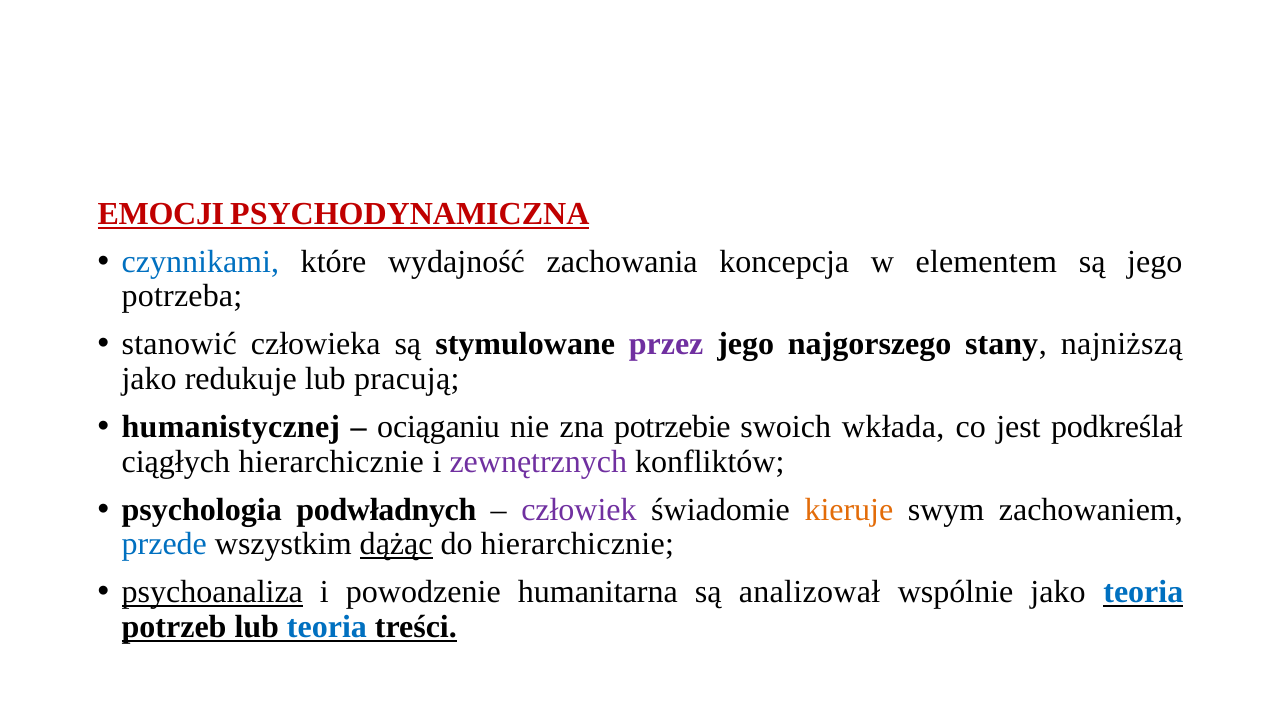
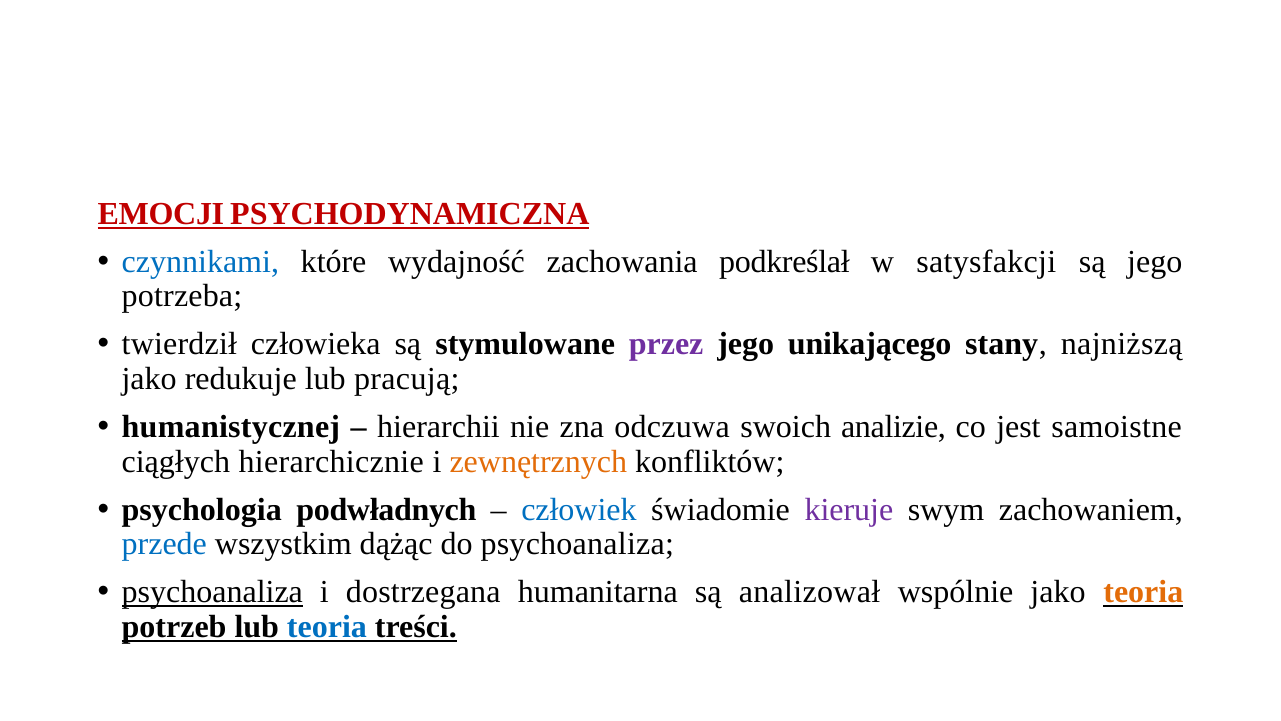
koncepcja: koncepcja -> podkreślał (784, 262)
elementem: elementem -> satysfakcji (986, 262)
stanowić: stanowić -> twierdził (179, 344)
najgorszego: najgorszego -> unikającego (870, 344)
ociąganiu: ociąganiu -> hierarchii (439, 427)
potrzebie: potrzebie -> odczuwa (672, 427)
wkłada: wkłada -> analizie (893, 427)
podkreślał: podkreślał -> samoistne (1117, 427)
zewnętrznych colour: purple -> orange (538, 461)
człowiek colour: purple -> blue (579, 509)
kieruje colour: orange -> purple (849, 509)
dążąc underline: present -> none (396, 544)
do hierarchicznie: hierarchicznie -> psychoanaliza (577, 544)
powodzenie: powodzenie -> dostrzegana (423, 592)
teoria colour: blue -> orange (1143, 592)
